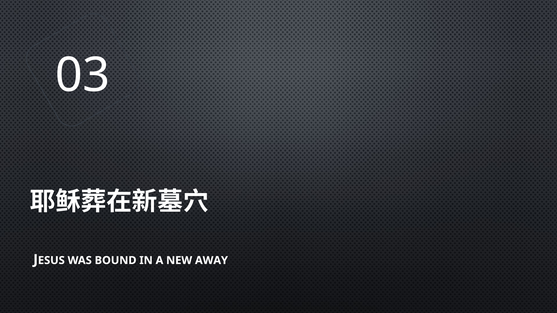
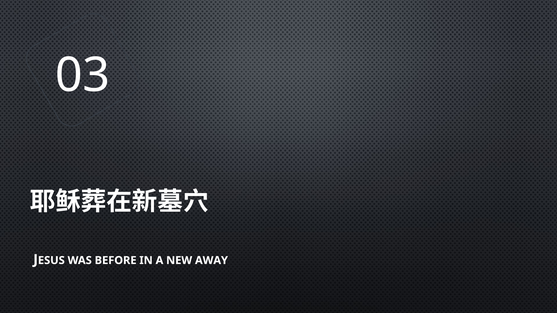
BOUND: BOUND -> BEFORE (116, 261)
